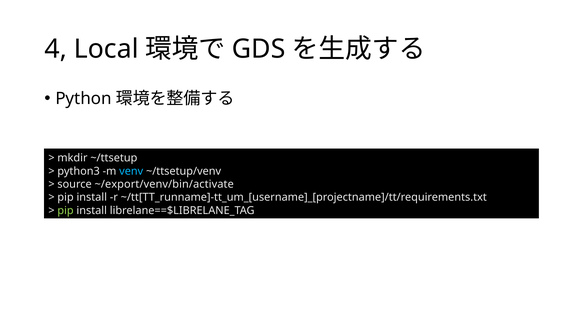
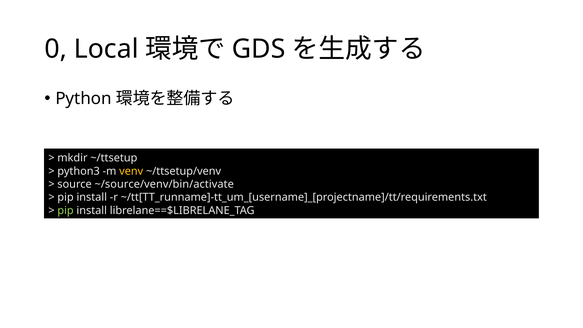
4: 4 -> 0 (56, 49)
venv colour: light blue -> yellow (131, 171)
~/export/venv/bin/activate: ~/export/venv/bin/activate -> ~/source/venv/bin/activate (164, 184)
